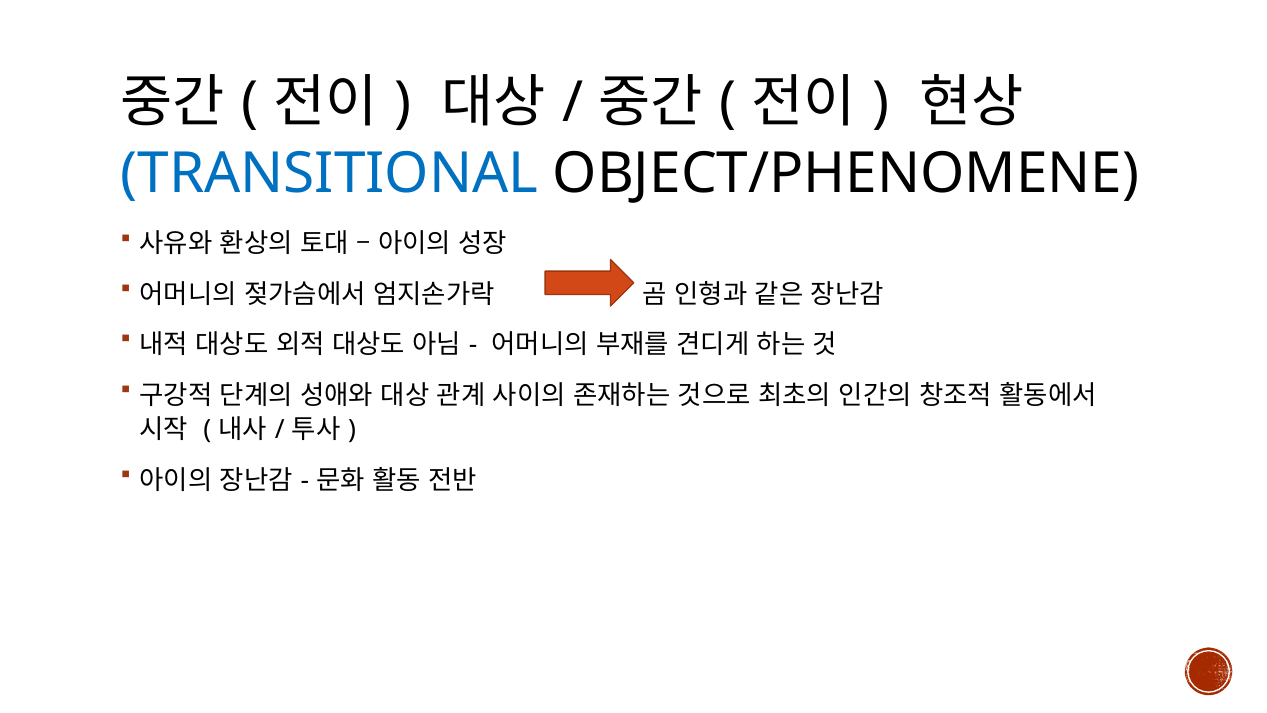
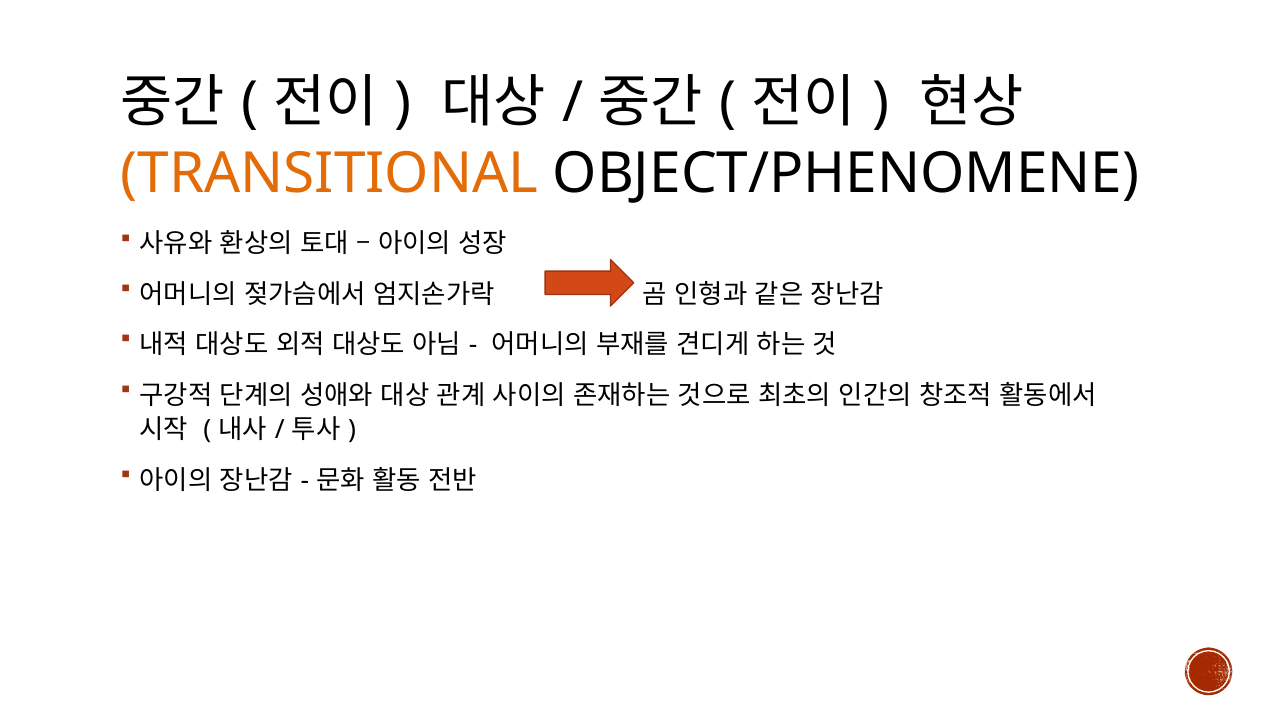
TRANSITIONAL colour: blue -> orange (329, 173)
